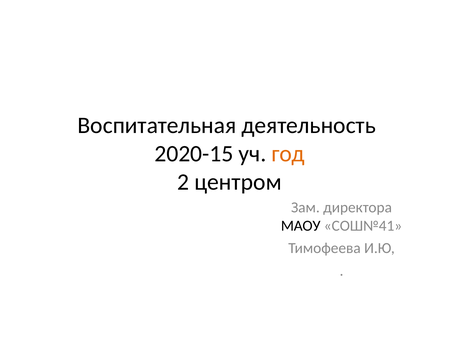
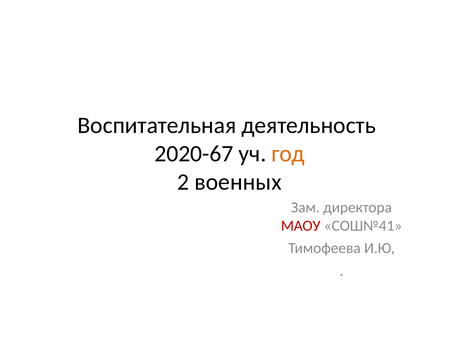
2020-15: 2020-15 -> 2020-67 (194, 154)
центром: центром -> военных (238, 182)
МАОУ colour: black -> red (301, 226)
